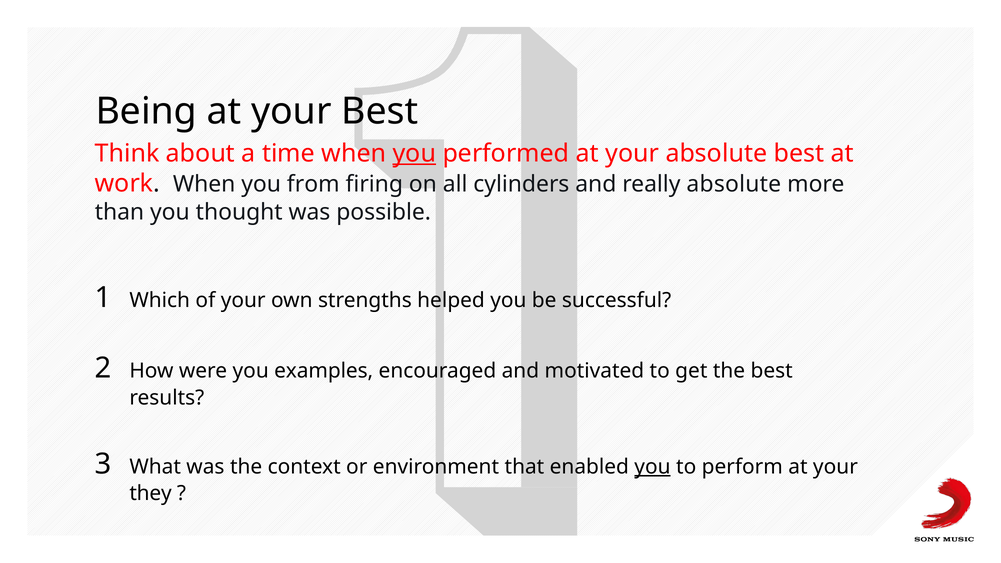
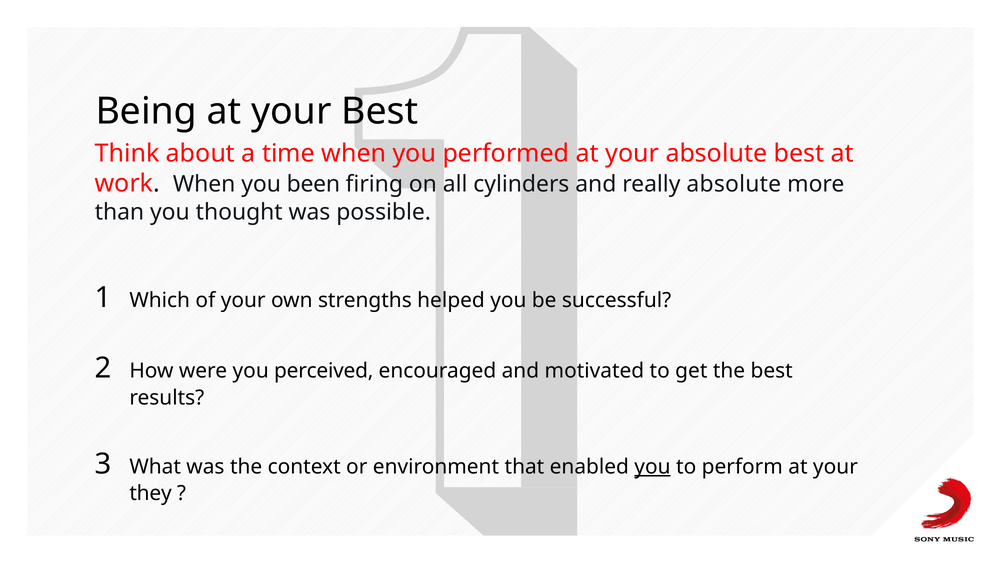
you underline: present -> none (414, 154)
from: from -> been (313, 184)
examples: examples -> perceived (324, 371)
